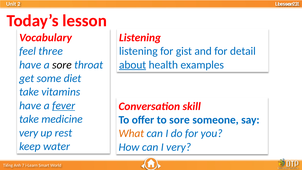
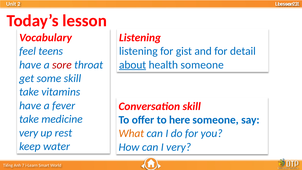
three: three -> teens (51, 51)
sore colour: black -> red (62, 65)
health examples: examples -> someone (202, 65)
some diet: diet -> skill (72, 78)
fever underline: present -> none (64, 106)
to sore: sore -> here (180, 120)
